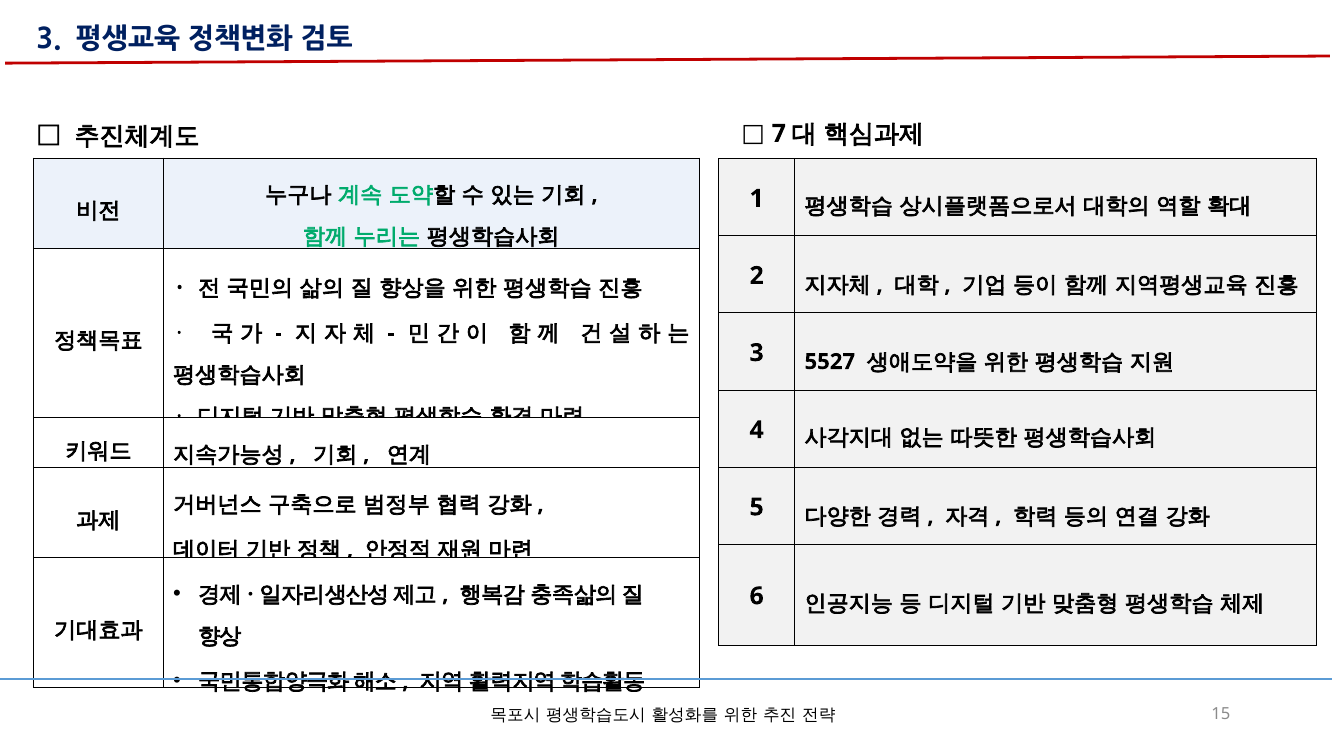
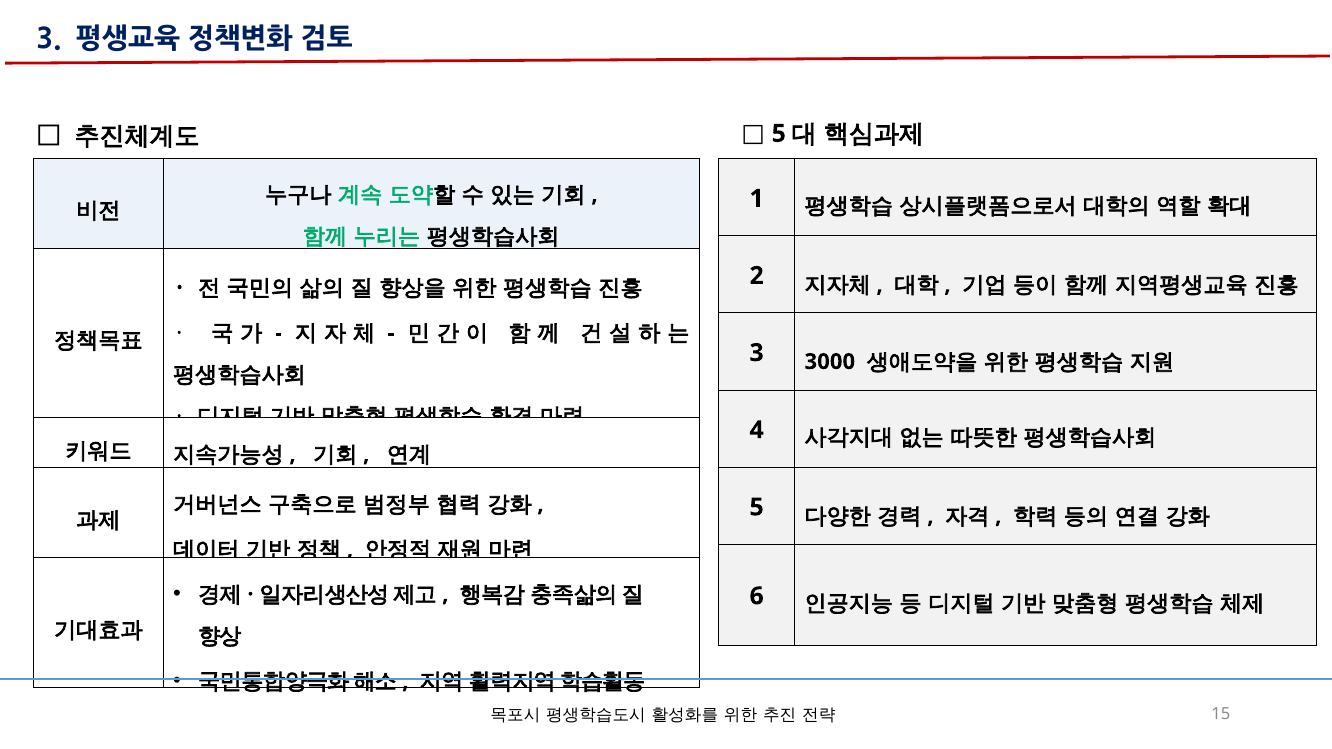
7: 7 -> 5 (779, 134)
5527: 5527 -> 3000 (830, 362)
